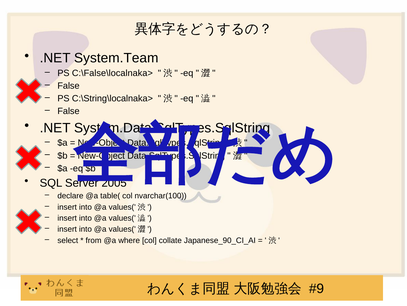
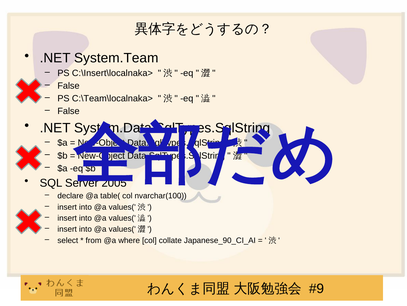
C:\False\localnaka>: C:\False\localnaka> -> C:\Insert\localnaka> (112, 73)
C:\String\localnaka>: C:\String\localnaka> -> C:\Team\localnaka> (112, 98)
